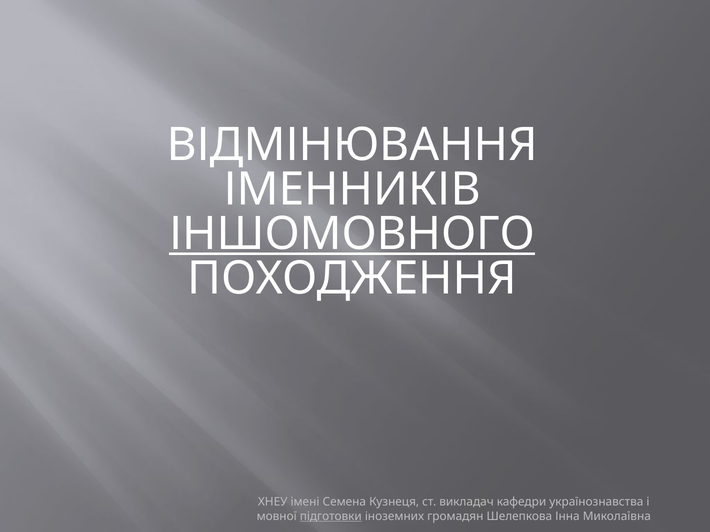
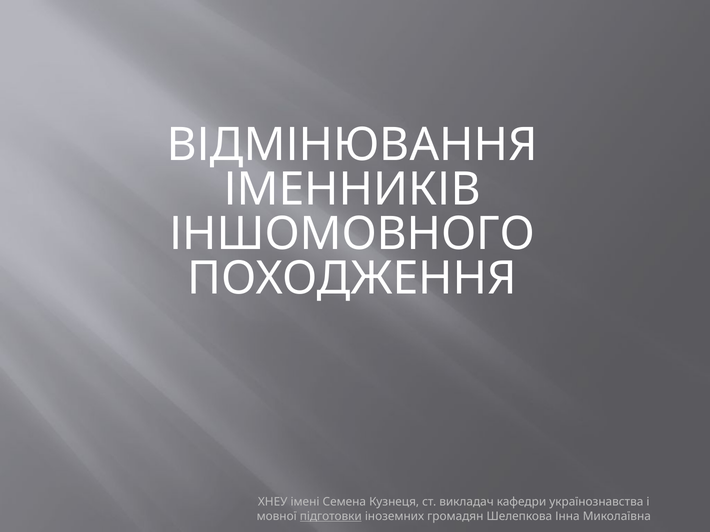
ІНШОМОВНОГО underline: present -> none (352, 234)
